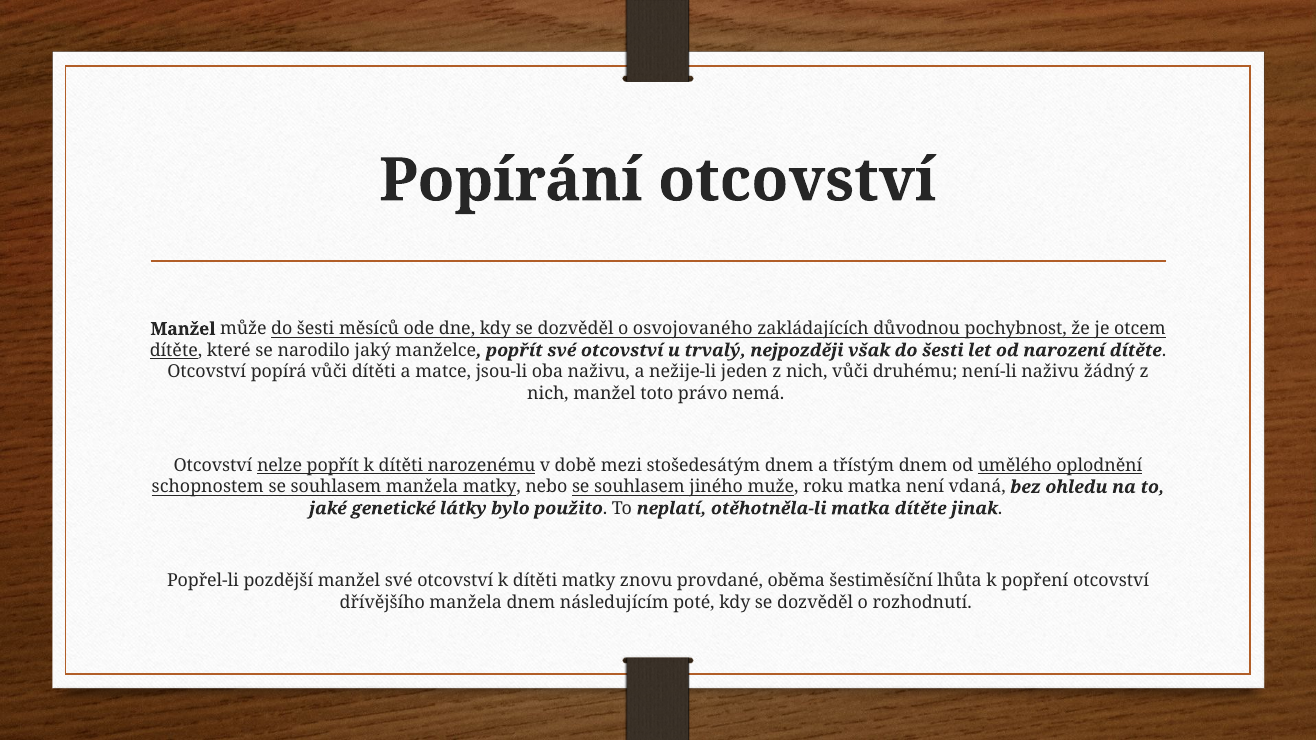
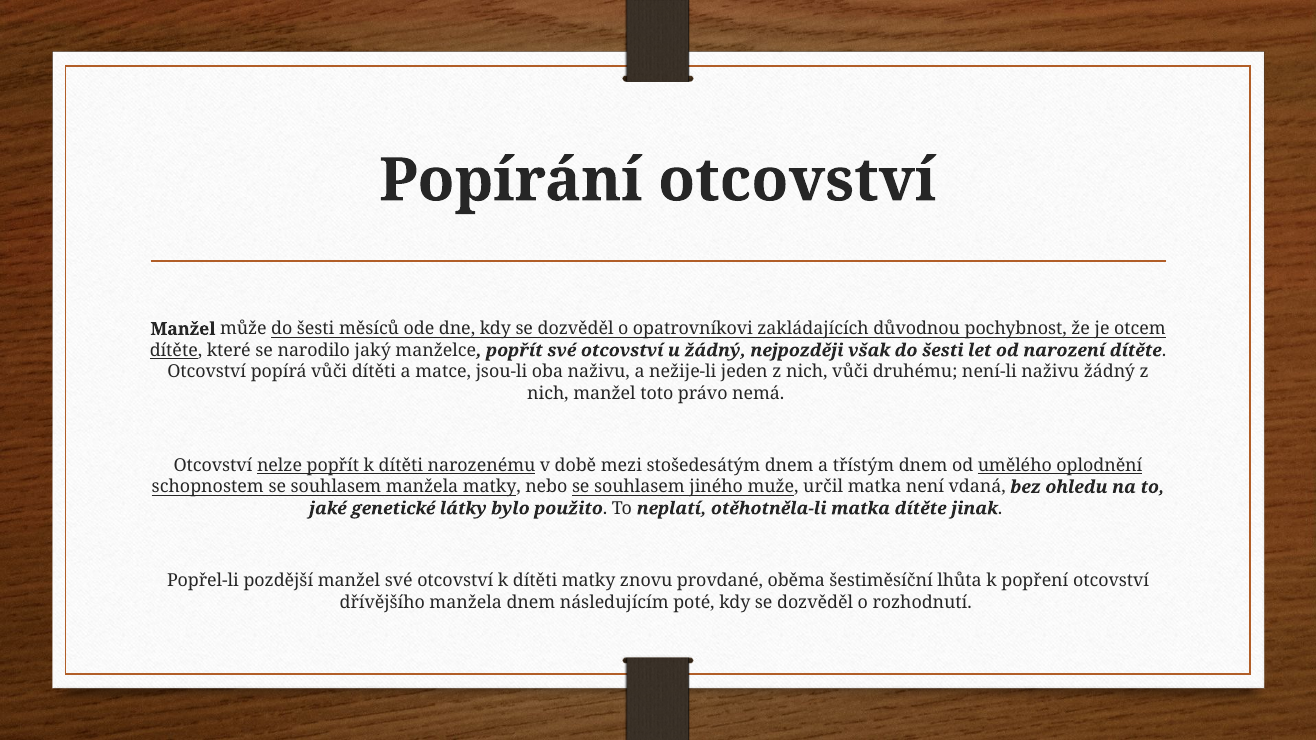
osvojovaného: osvojovaného -> opatrovníkovi (693, 329)
u trvalý: trvalý -> žádný (715, 351)
roku: roku -> určil (823, 487)
